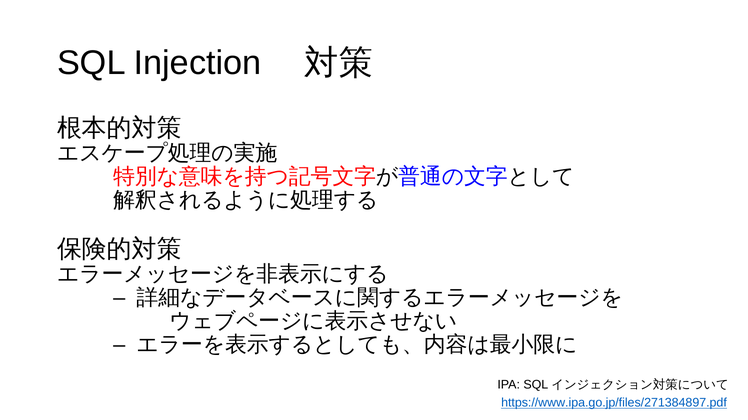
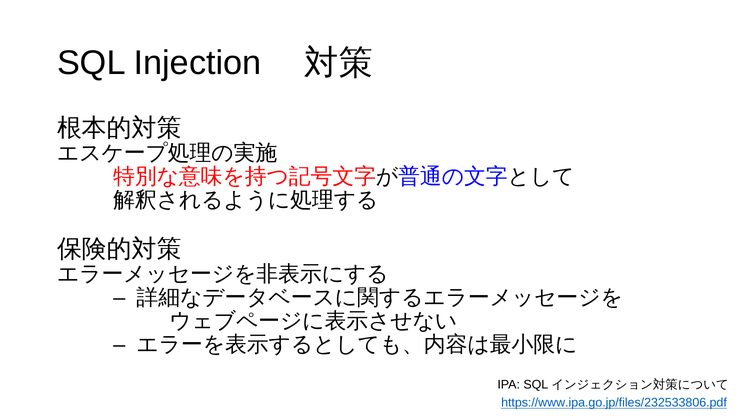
https://www.ipa.go.jp/files/271384897.pdf: https://www.ipa.go.jp/files/271384897.pdf -> https://www.ipa.go.jp/files/232533806.pdf (614, 403)
